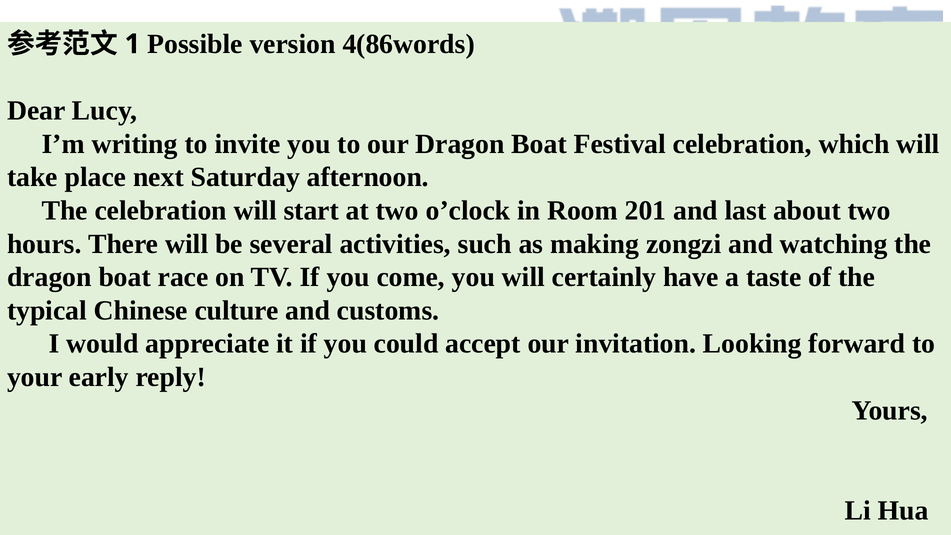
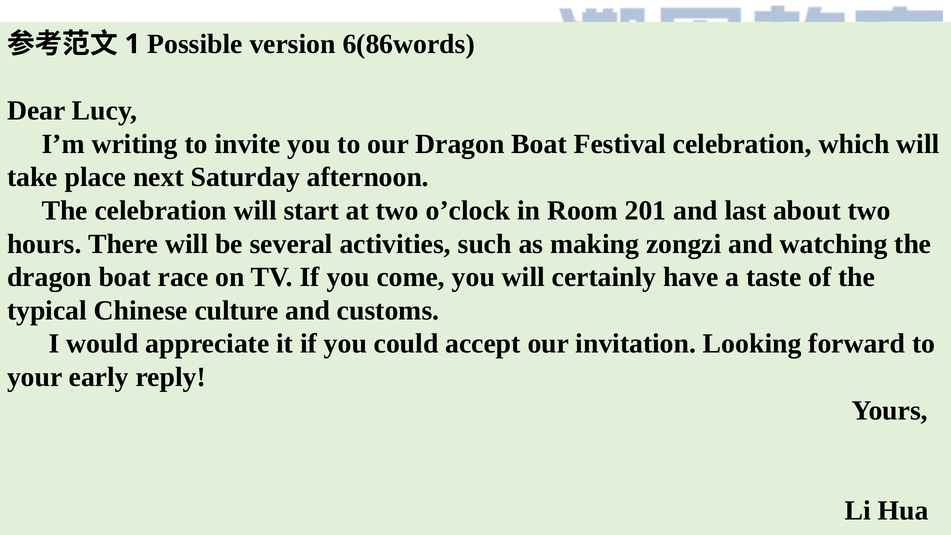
4(86words: 4(86words -> 6(86words (409, 44)
